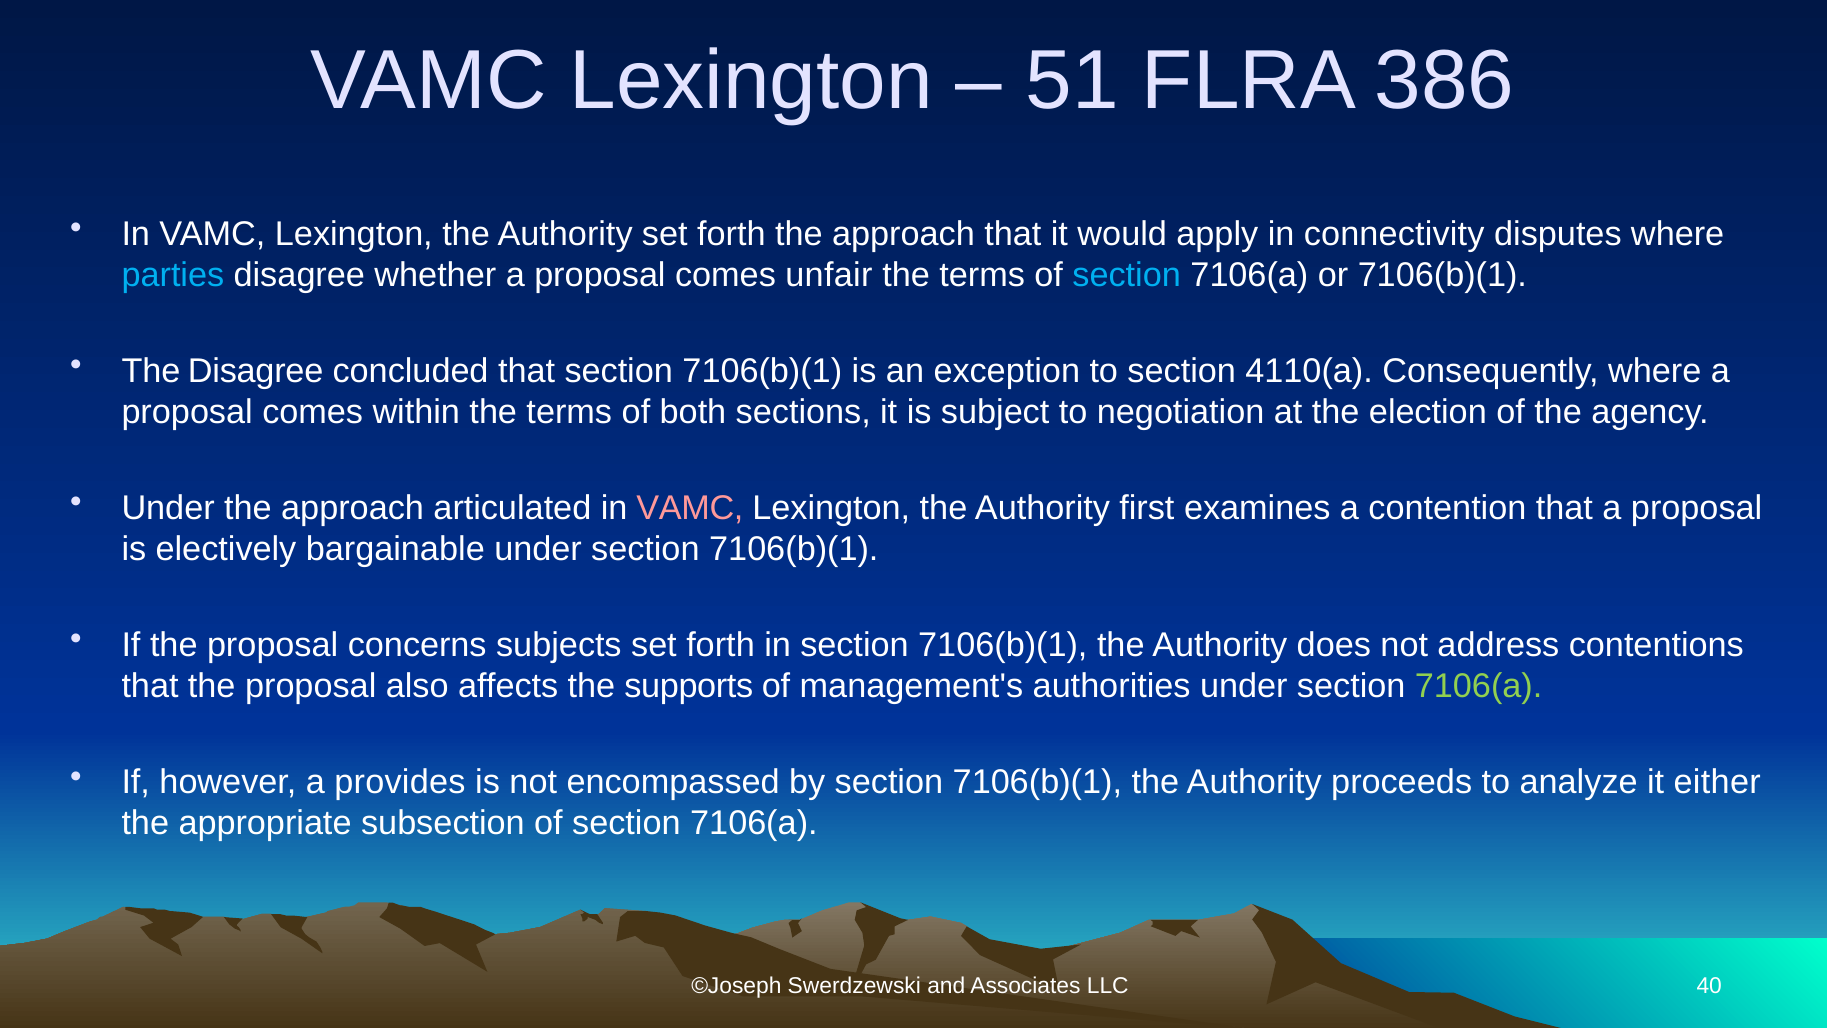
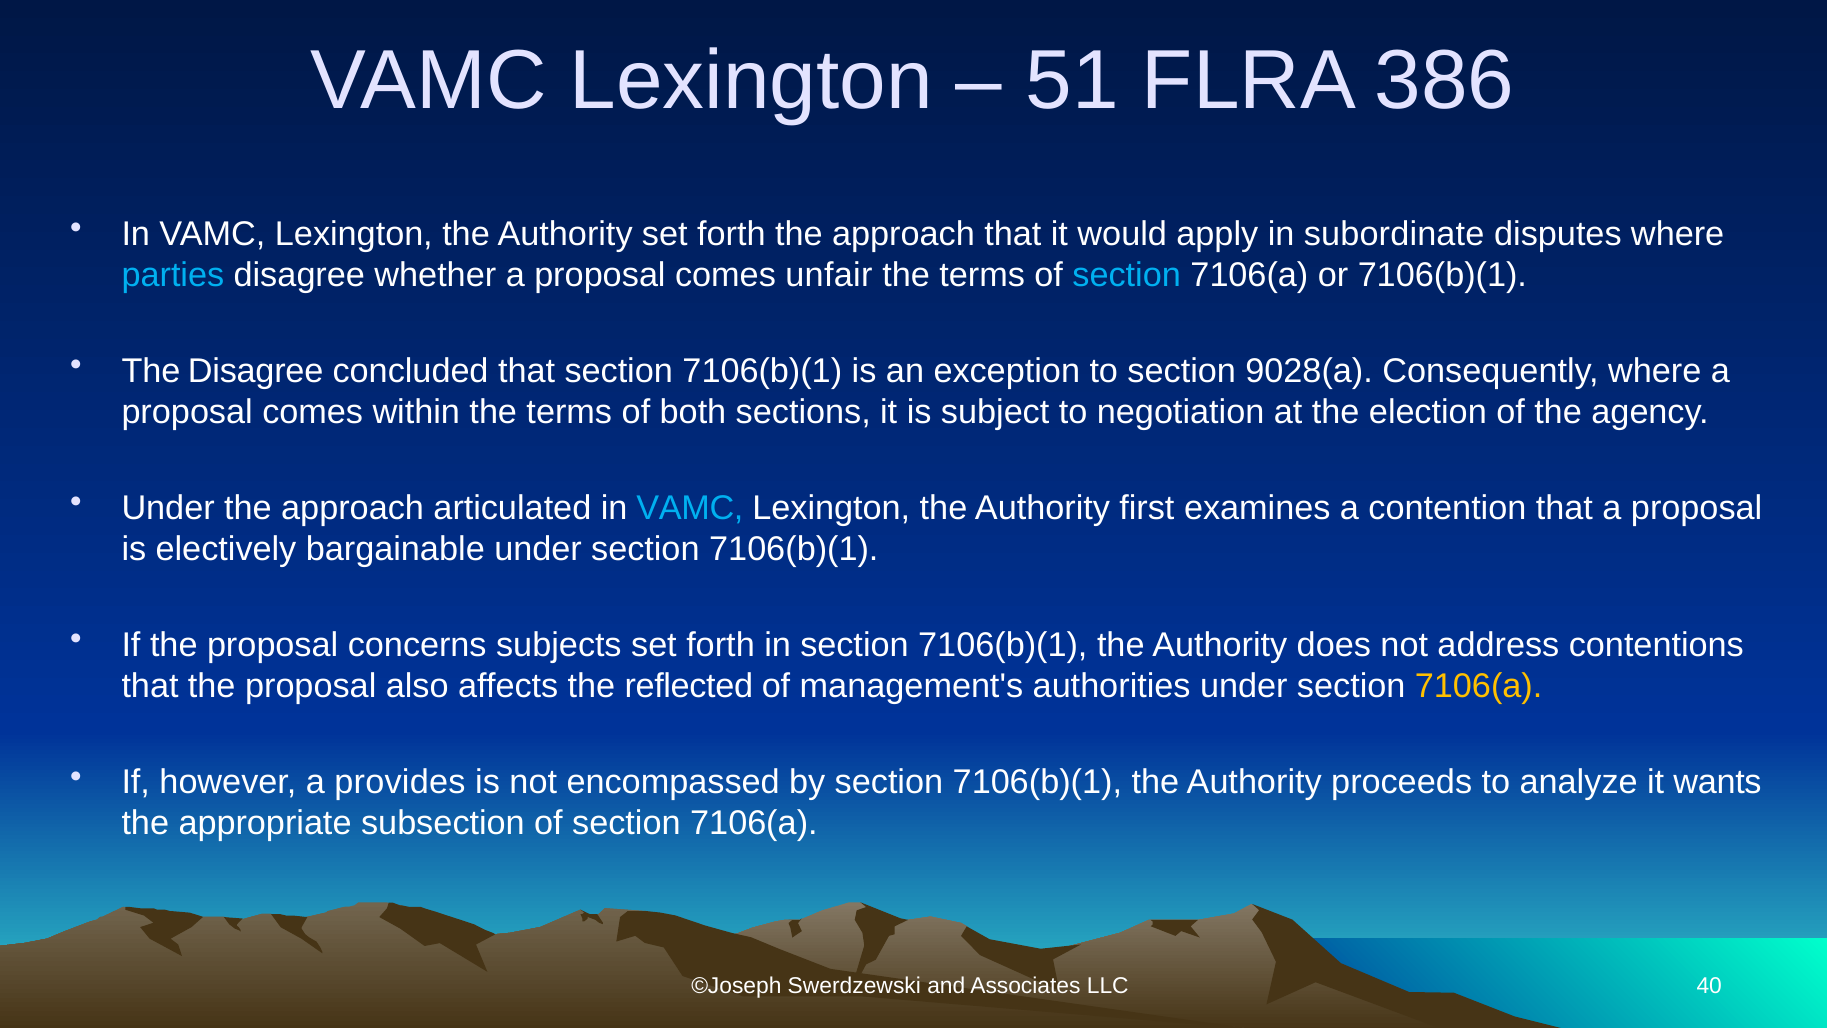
connectivity: connectivity -> subordinate (1394, 234)
4110(a: 4110(a -> 9028(a (1309, 371)
VAMC colour: pink -> light blue (690, 508)
supports: supports -> reflected (689, 686)
7106(a colour: light green -> yellow (1479, 686)
either: either -> wants (1718, 782)
